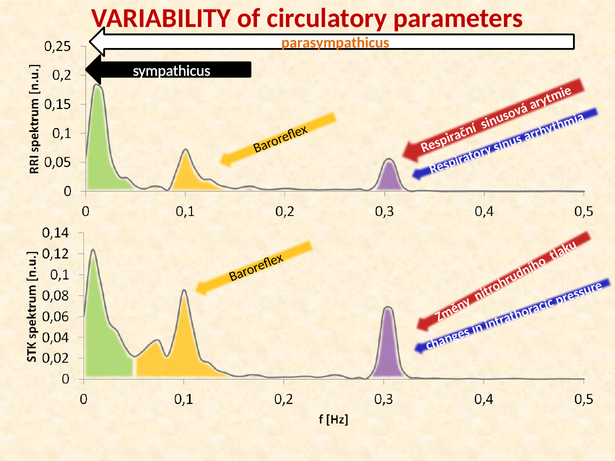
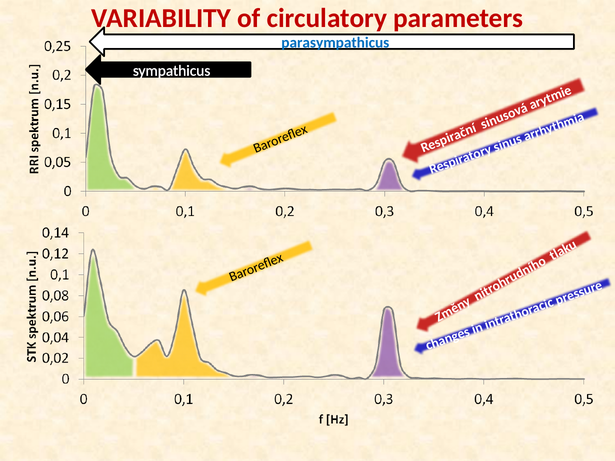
parasympathicus colour: orange -> blue (335, 43)
